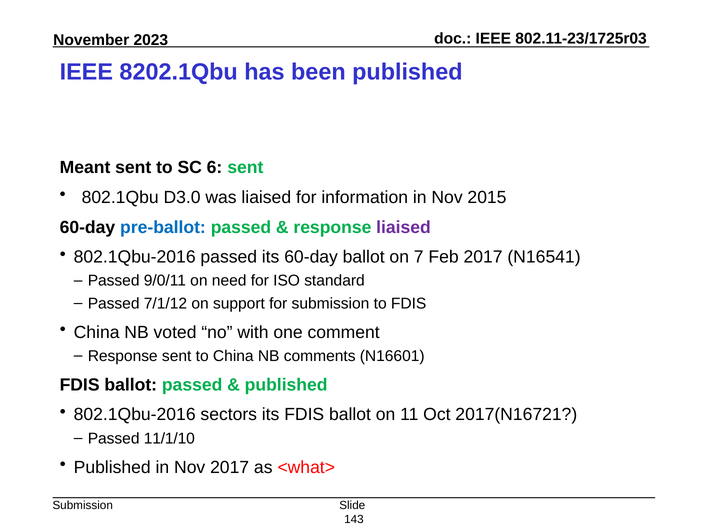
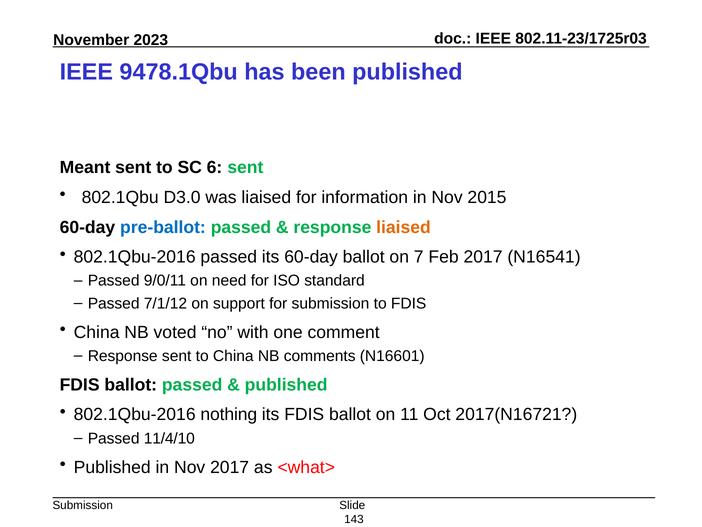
8202.1Qbu: 8202.1Qbu -> 9478.1Qbu (179, 72)
liaised colour: purple -> orange (404, 227)
sectors: sectors -> nothing (229, 414)
11/1/10: 11/1/10 -> 11/4/10 (169, 438)
